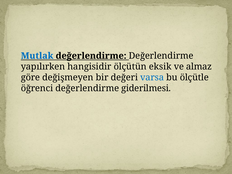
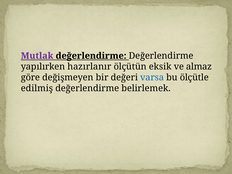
Mutlak colour: blue -> purple (37, 56)
hangisidir: hangisidir -> hazırlanır (89, 67)
öğrenci: öğrenci -> edilmiş (37, 88)
giderilmesi: giderilmesi -> belirlemek (146, 88)
